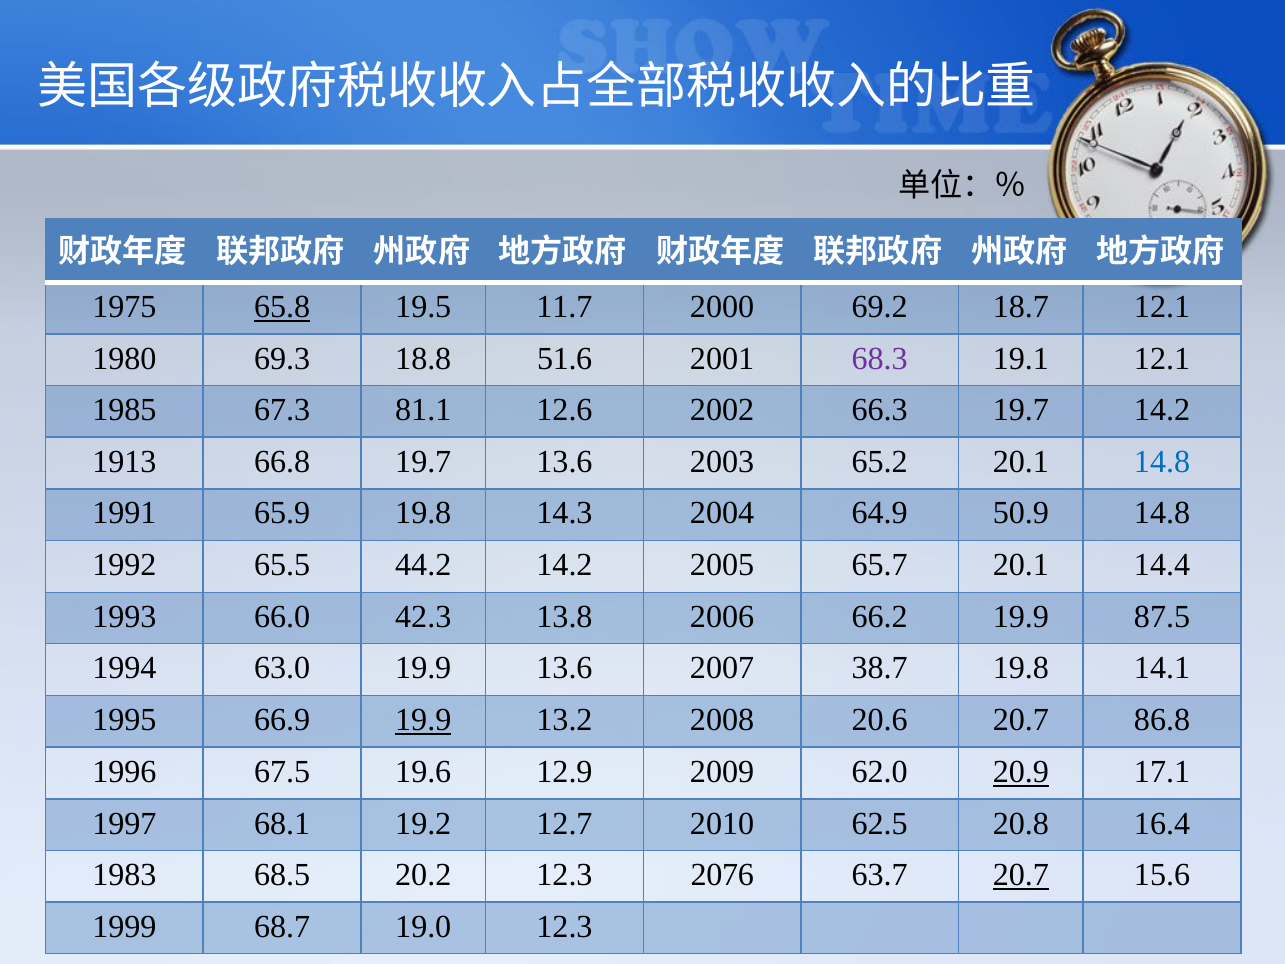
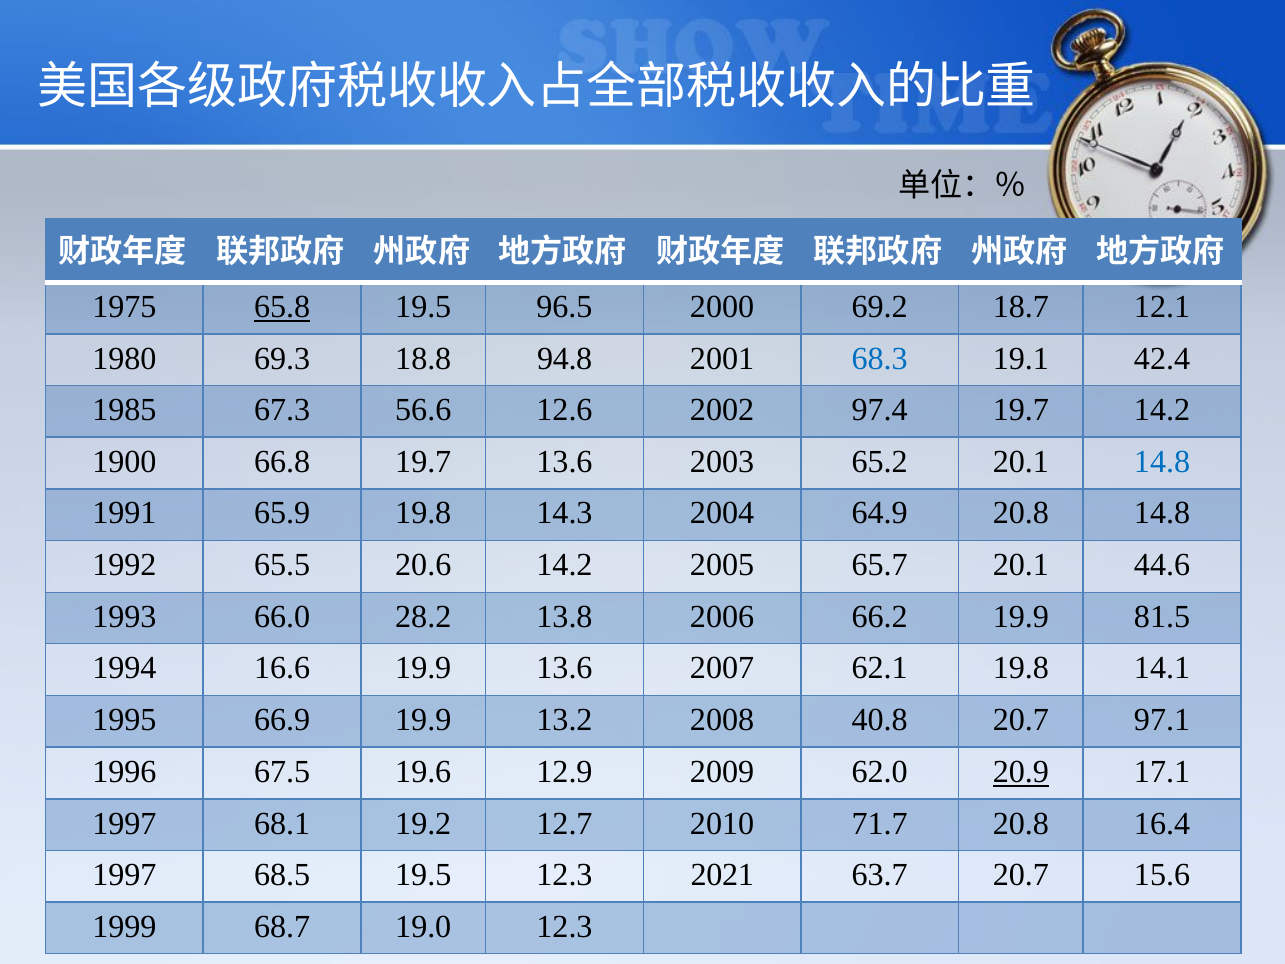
11.7: 11.7 -> 96.5 (564, 307)
51.6: 51.6 -> 94.8 (565, 358)
68.3 colour: purple -> blue (880, 358)
19.1 12.1: 12.1 -> 42.4 (1162, 358)
81.1: 81.1 -> 56.6 (423, 410)
66.3: 66.3 -> 97.4 (880, 410)
1913: 1913 -> 1900 (124, 461)
64.9 50.9: 50.9 -> 20.8 (1021, 513)
44.2: 44.2 -> 20.6 (423, 565)
14.4: 14.4 -> 44.6 (1162, 565)
42.3: 42.3 -> 28.2 (423, 617)
87.5: 87.5 -> 81.5 (1162, 617)
63.0: 63.0 -> 16.6 (282, 668)
38.7: 38.7 -> 62.1 (880, 668)
19.9 underline: present -> none (423, 720)
20.6: 20.6 -> 40.8 (880, 720)
86.8: 86.8 -> 97.1 (1162, 720)
62.5: 62.5 -> 71.7 (880, 823)
1983: 1983 -> 1997 (124, 875)
68.5 20.2: 20.2 -> 19.5 (423, 875)
2076: 2076 -> 2021 (722, 875)
20.7 underline: present -> none (1021, 875)
